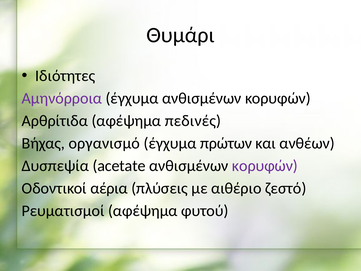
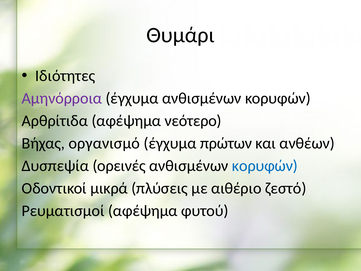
πεδινές: πεδινές -> νεότερο (193, 121)
acetate: acetate -> ορεινές (119, 166)
κορυφών colour: purple -> blue (265, 166)
αέρια: αέρια -> μικρά (109, 188)
